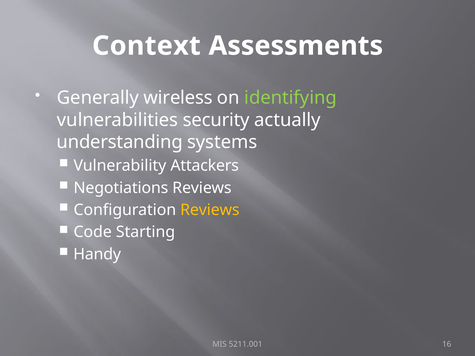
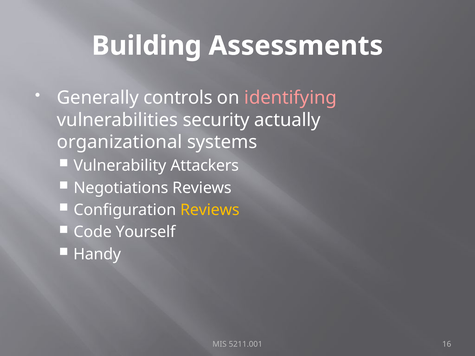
Context: Context -> Building (147, 46)
wireless: wireless -> controls (178, 98)
identifying colour: light green -> pink (291, 98)
understanding: understanding -> organizational (120, 142)
Starting: Starting -> Yourself (146, 232)
